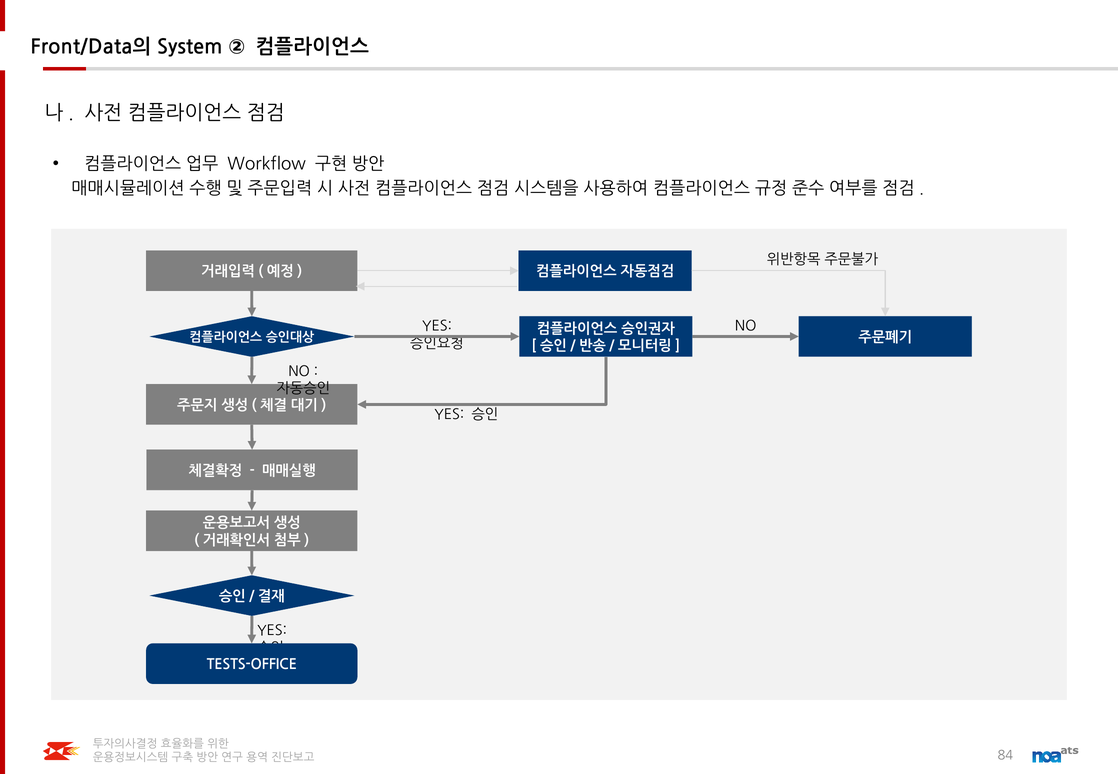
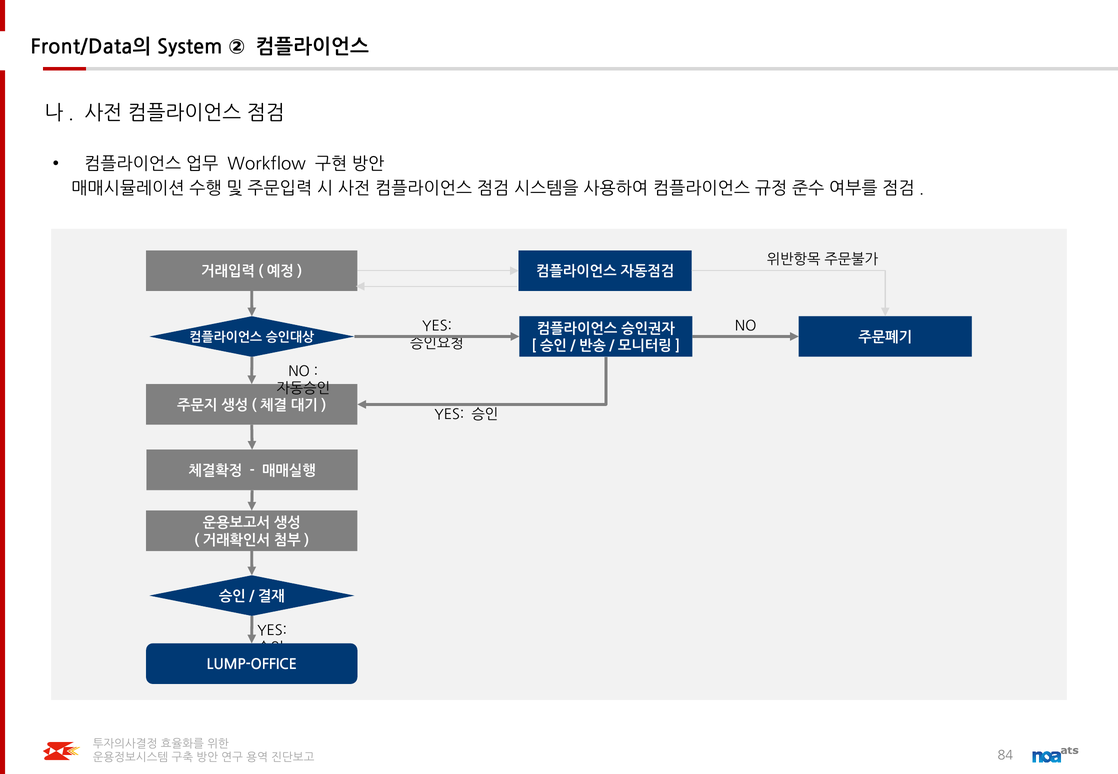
TESTS-OFFICE: TESTS-OFFICE -> LUMP-OFFICE (252, 665)
